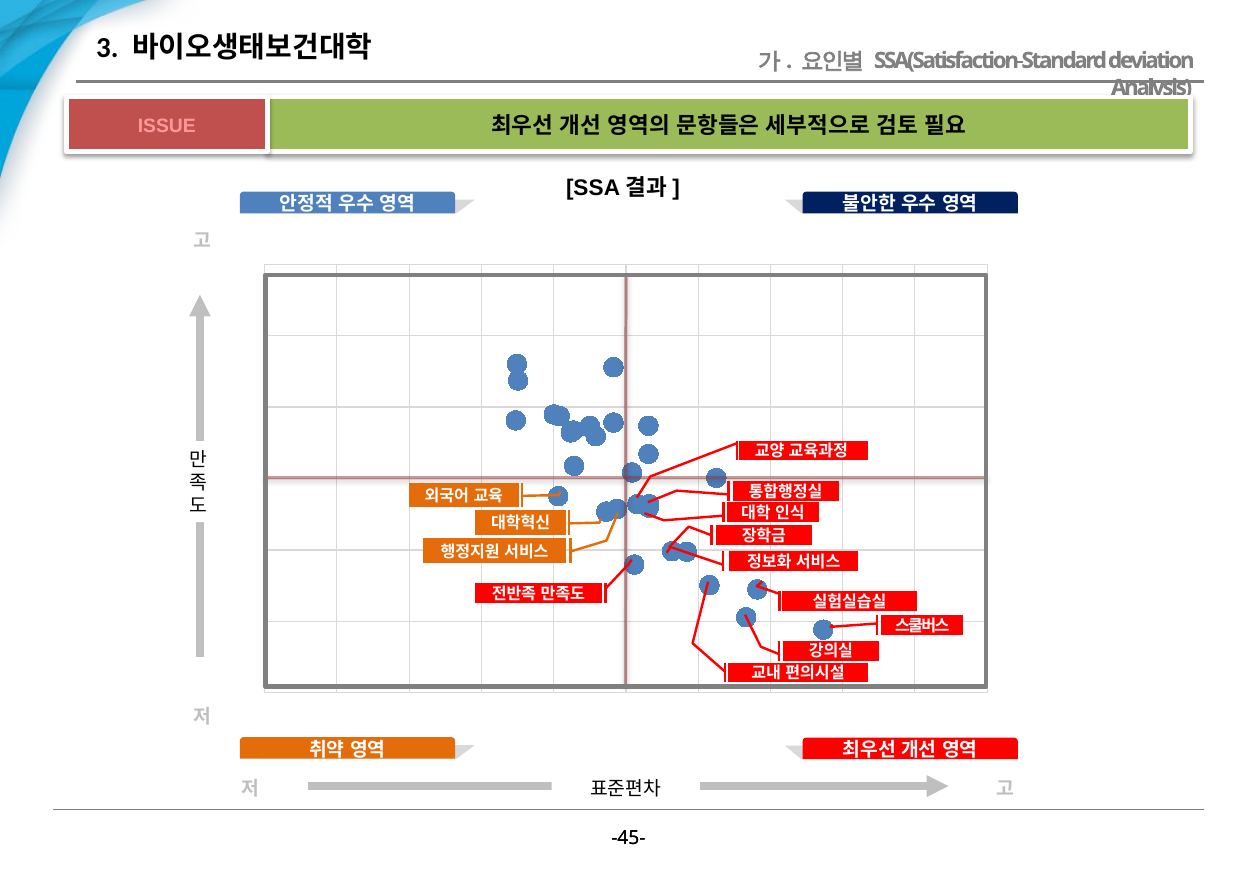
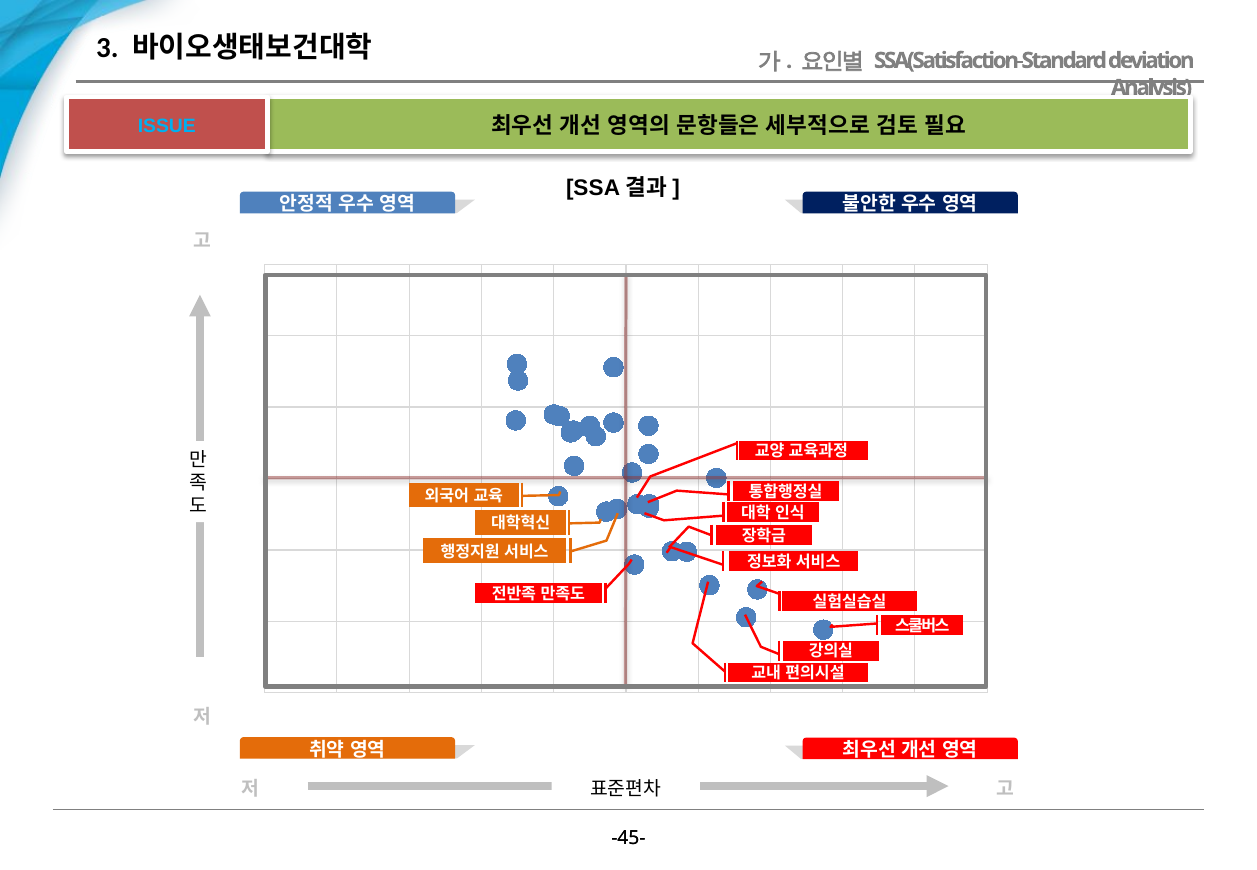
ISSUE colour: pink -> light blue (167, 126)
